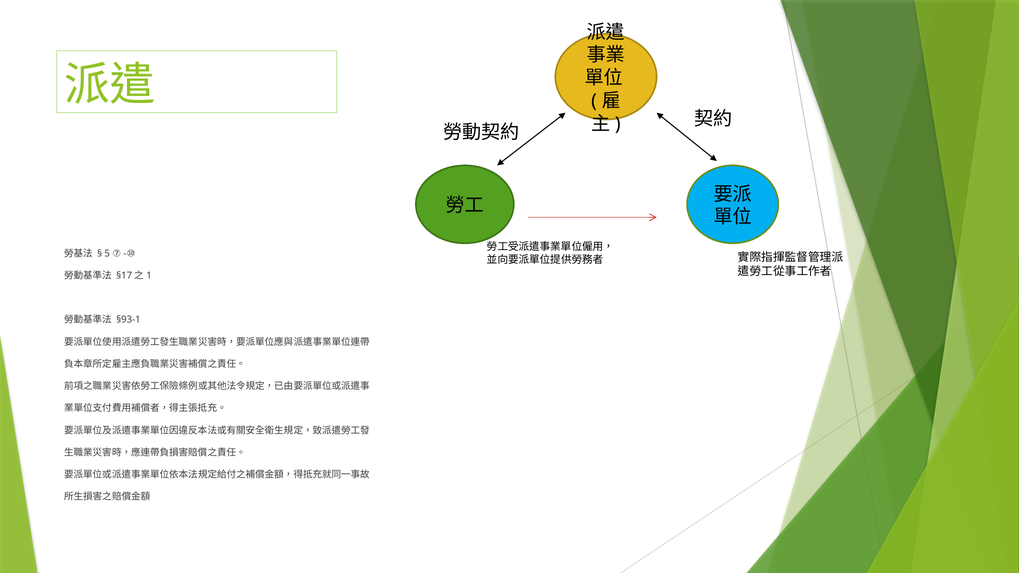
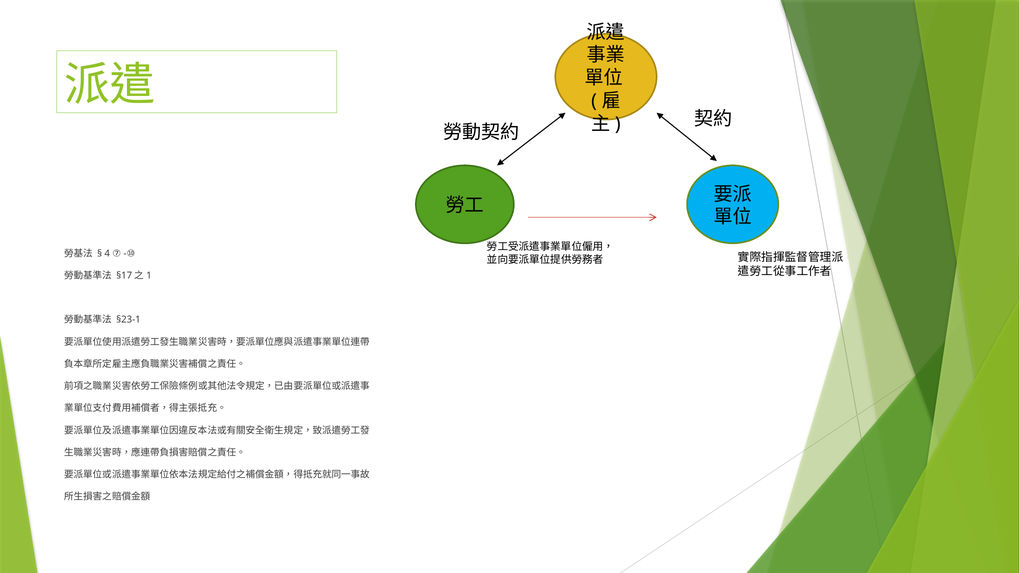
5: 5 -> 4 (107, 254)
§93-1: §93-1 -> §23-1 (128, 320)
